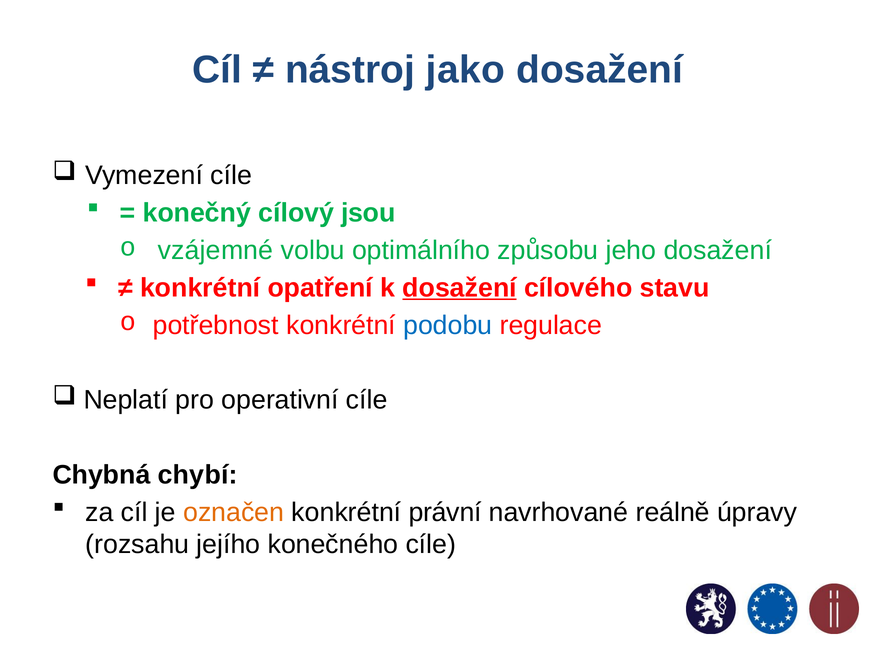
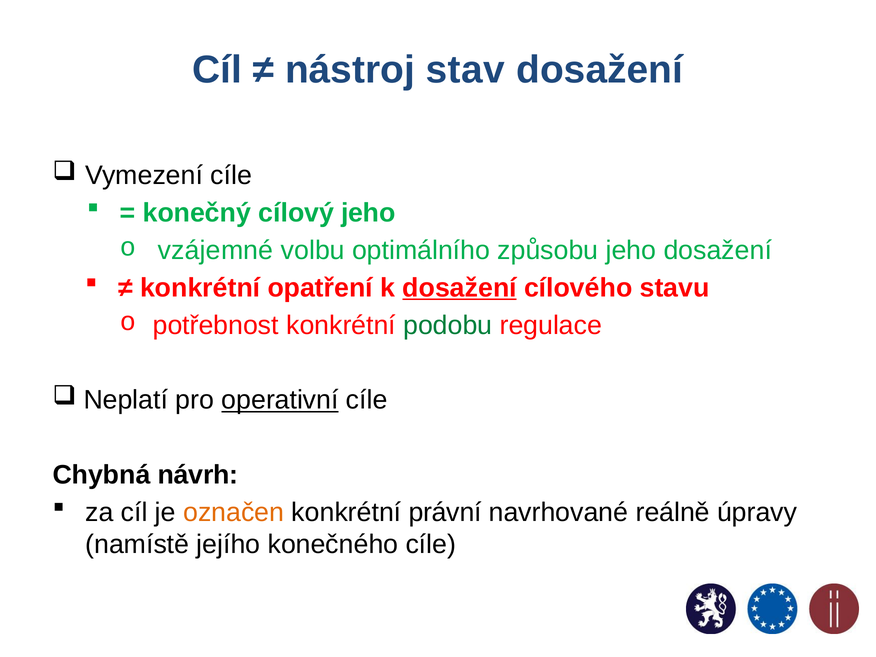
jako: jako -> stav (465, 70)
cílový jsou: jsou -> jeho (368, 213)
podobu colour: blue -> green (448, 325)
operativní underline: none -> present (280, 400)
chybí: chybí -> návrh (198, 475)
rozsahu: rozsahu -> namístě (137, 544)
